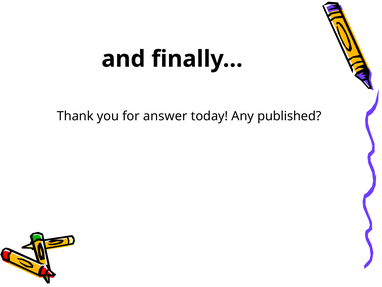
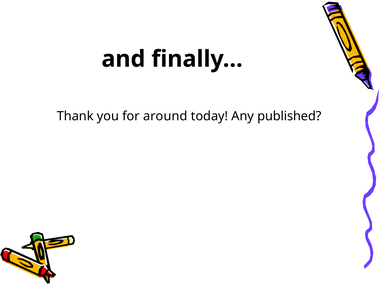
answer: answer -> around (165, 116)
